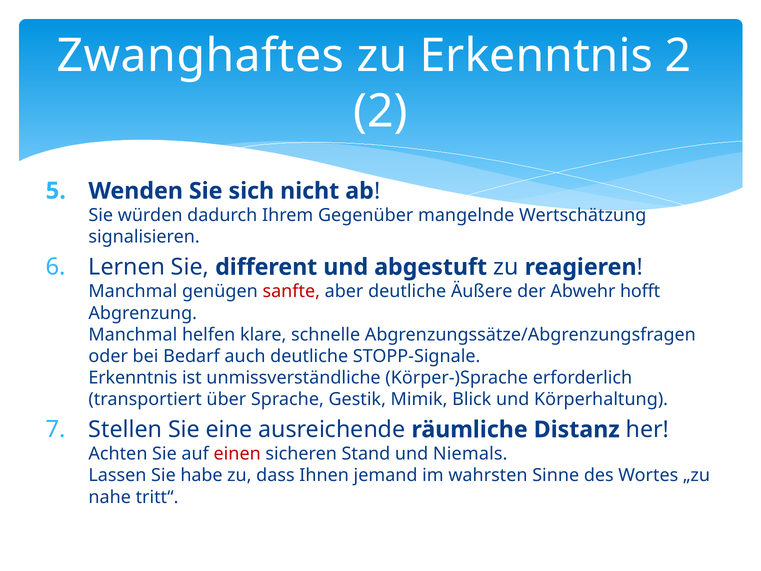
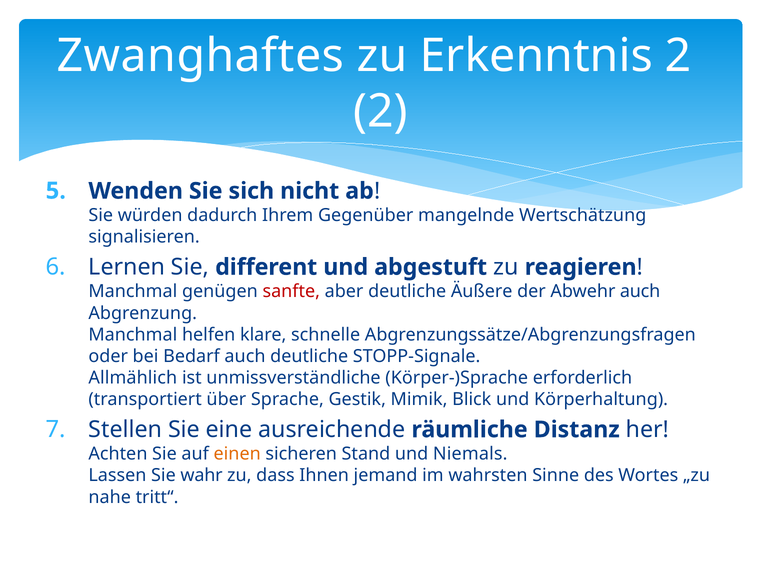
Abwehr hofft: hofft -> auch (640, 291)
Erkenntnis: Erkenntnis -> Allmählich (133, 378)
einen colour: red -> orange (237, 454)
habe: habe -> wahr (202, 475)
